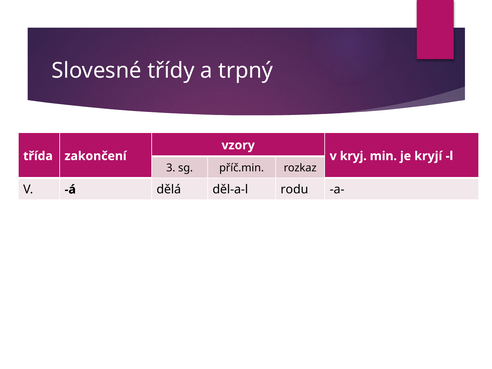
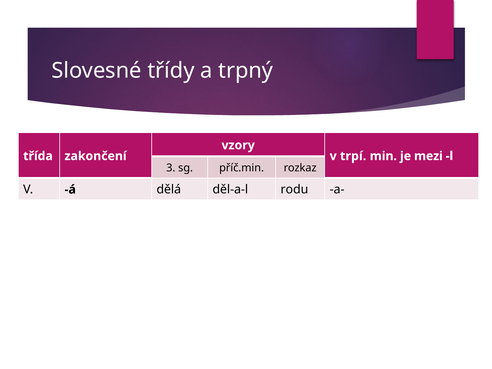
kryj: kryj -> trpí (353, 156)
kryjí: kryjí -> mezi (428, 156)
